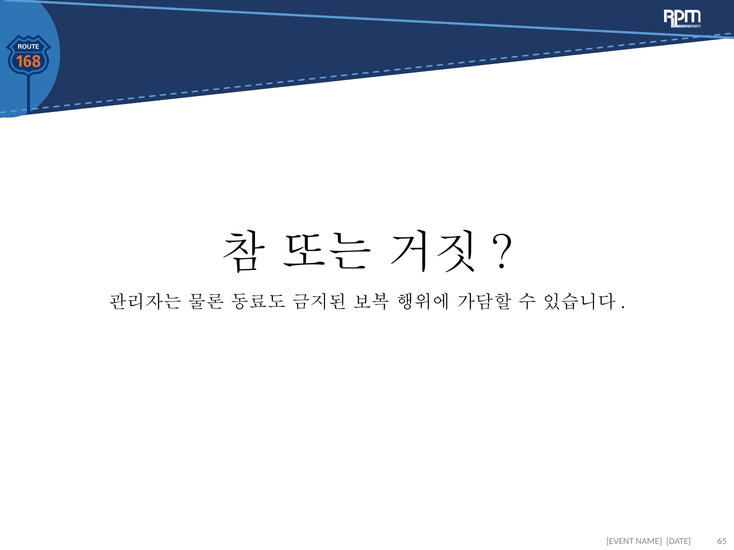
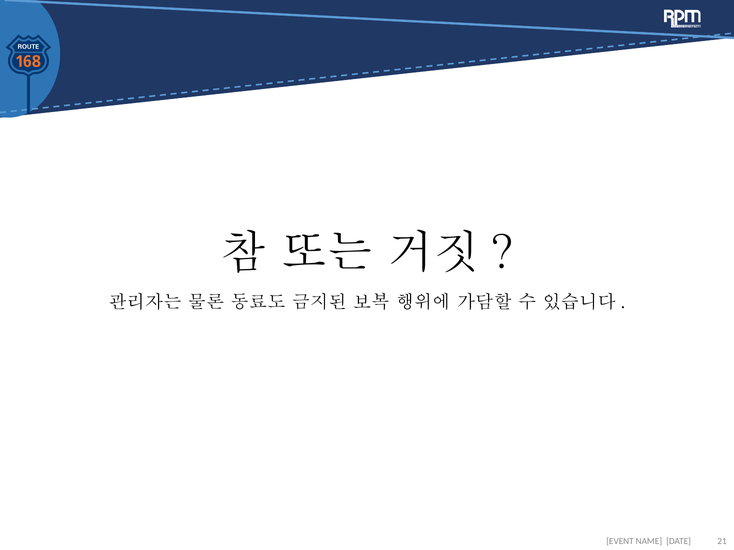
65: 65 -> 21 (722, 542)
